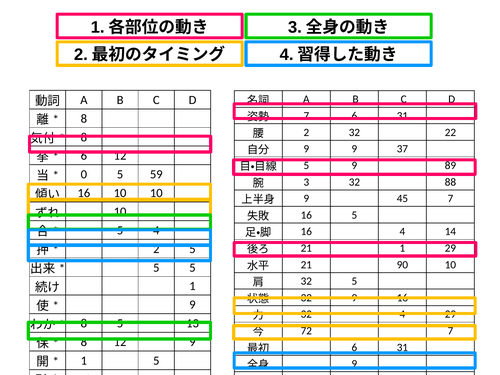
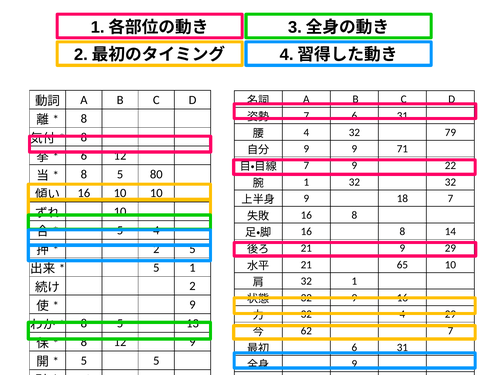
2: 2 -> 4 (306, 132)
22: 22 -> 79 (450, 132)
37: 37 -> 71 (402, 149)
5: 5 -> 7 (306, 165)
89: 89 -> 22 (450, 165)
0: 0 -> 8 (84, 174)
59: 59 -> 80 (156, 174)
3: 3 -> 1 (306, 182)
32 88: 88 -> 32 (450, 182)
45: 45 -> 18 (402, 199)
5: 5 -> 8 (354, 215)
4: 4 -> 8 (402, 232)
21 1: 1 -> 9 (402, 248)
90: 90 -> 65 (402, 265)
5 5: 5 -> 1 (192, 268)
32 5: 5 -> 1 (354, 281)
1: 1 -> 2 (192, 286)
72: 72 -> 62 (306, 331)
1: 1 -> 5 (84, 361)
